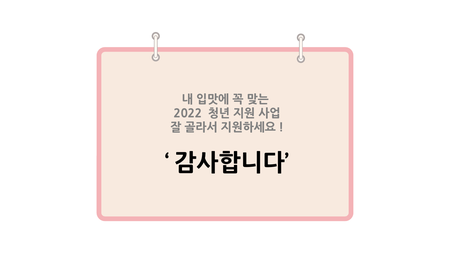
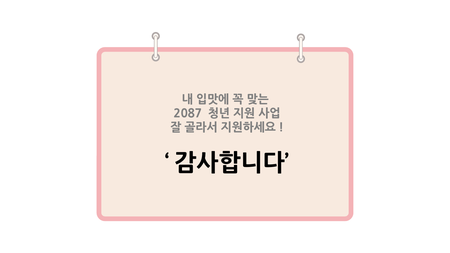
2022: 2022 -> 2087 (188, 114)
